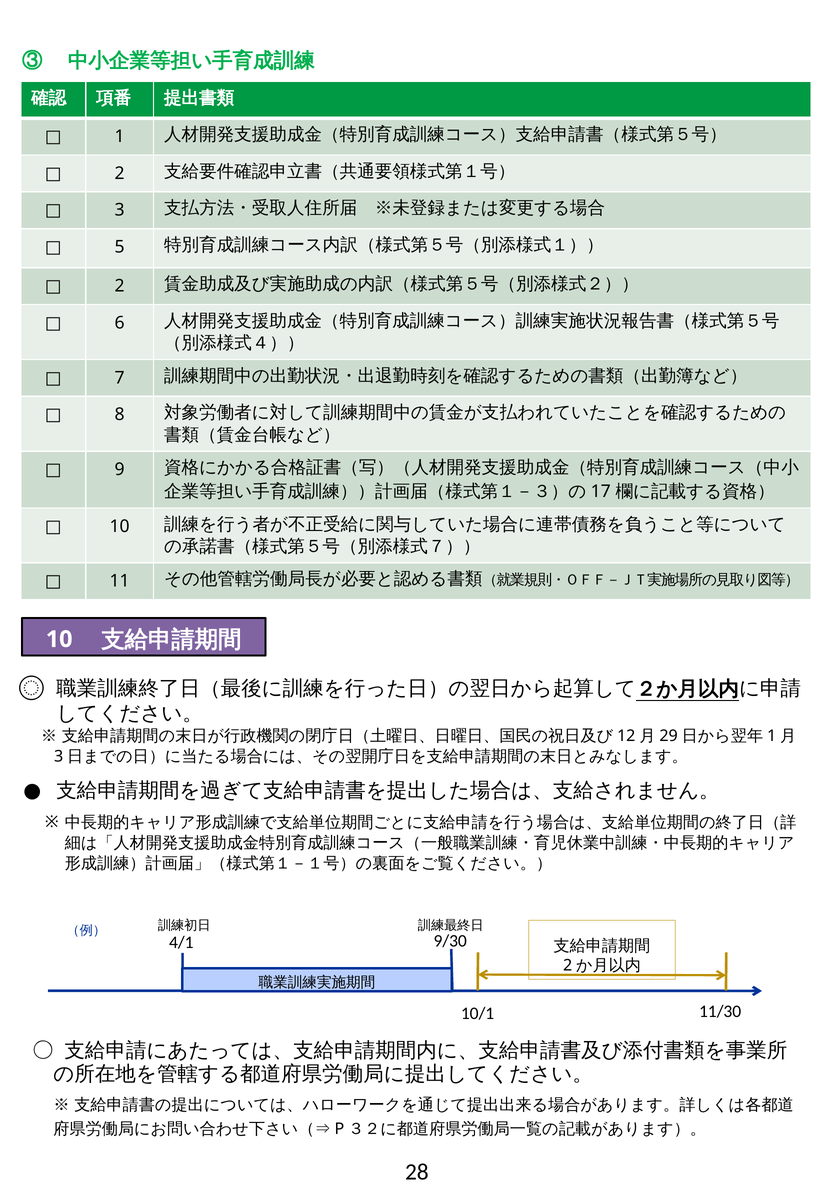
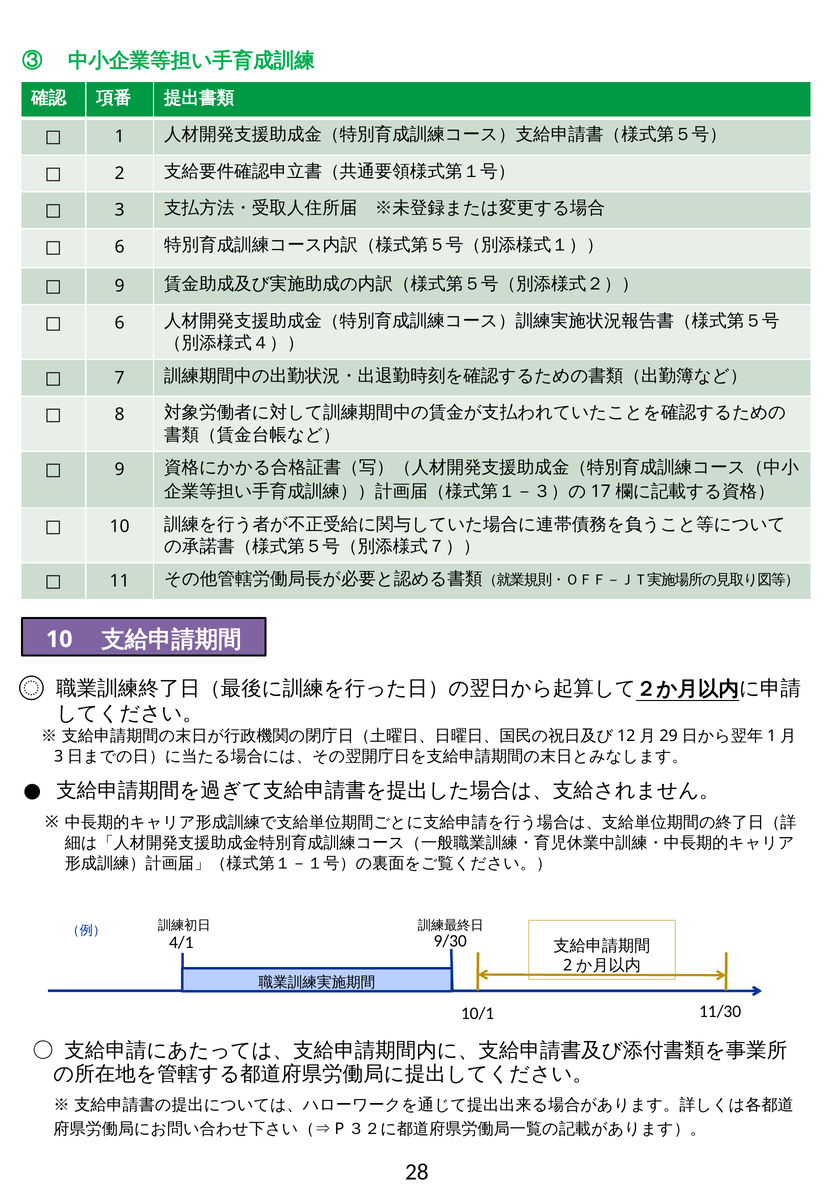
5: 5 -> 6 (120, 247)
2: 2 -> 9 (120, 286)
